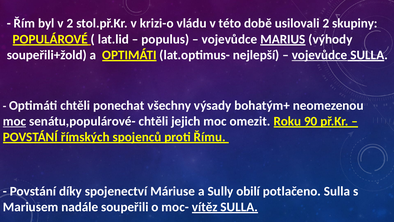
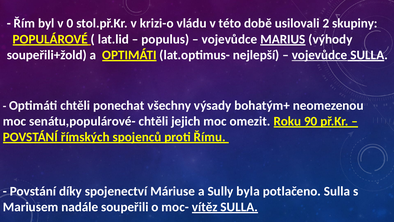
v 2: 2 -> 0 (70, 23)
moc underline: present -> none (15, 121)
obilí: obilí -> byla (248, 191)
